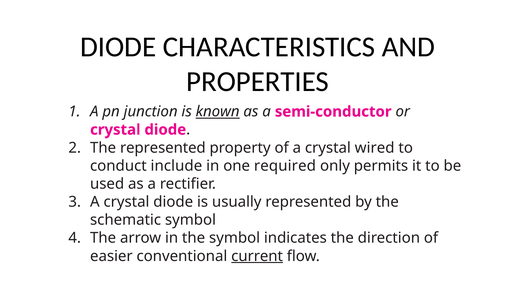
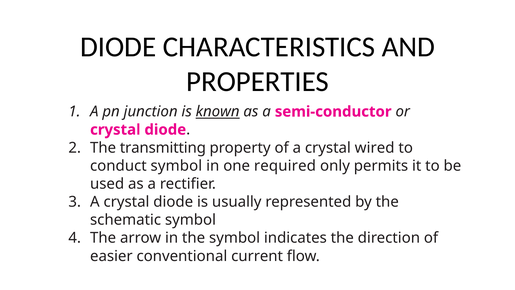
The represented: represented -> transmitting (163, 148)
conduct include: include -> symbol (176, 166)
current underline: present -> none (257, 256)
